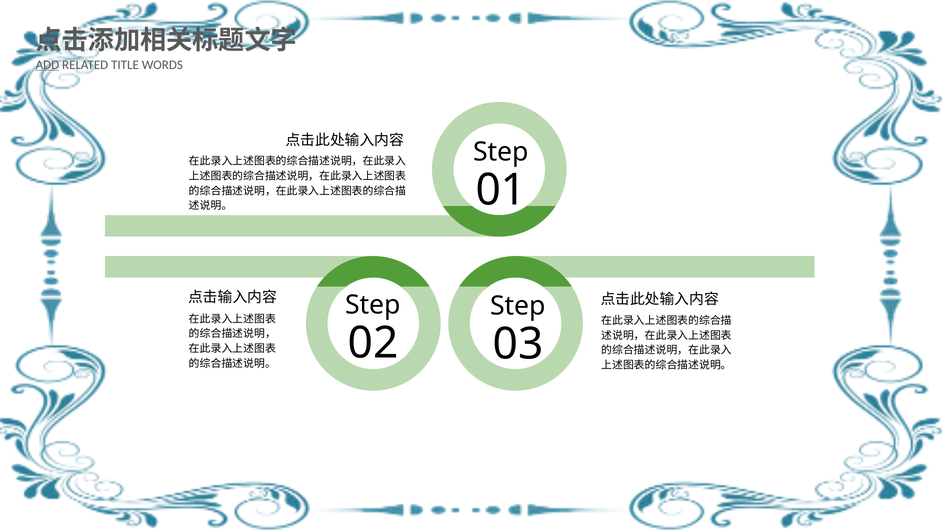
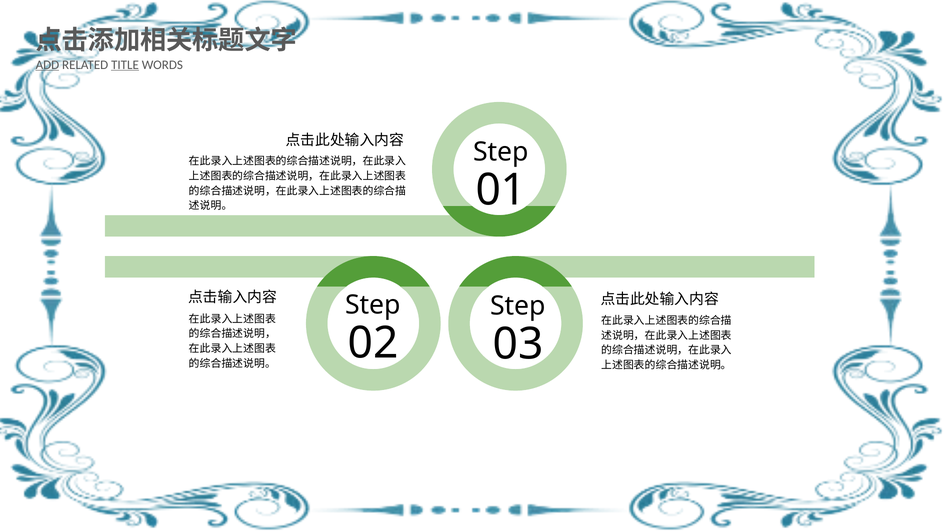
TITLE underline: none -> present (125, 65)
